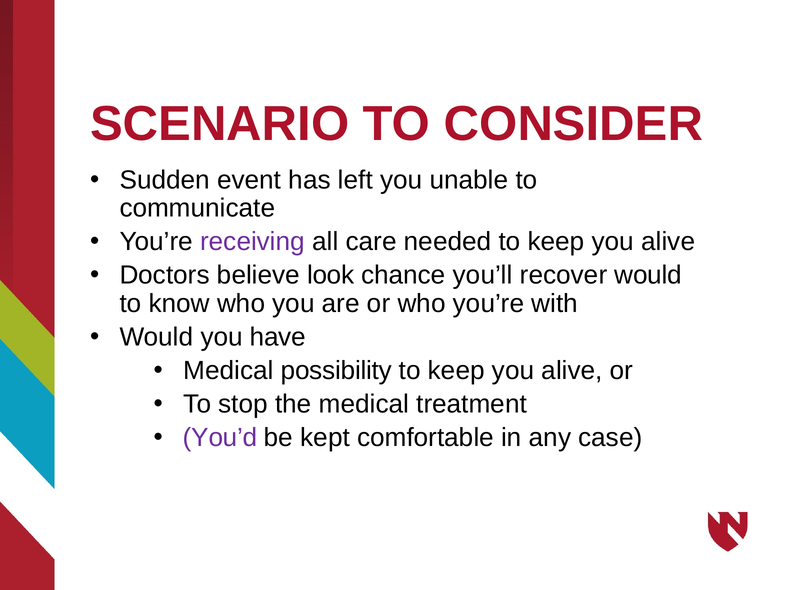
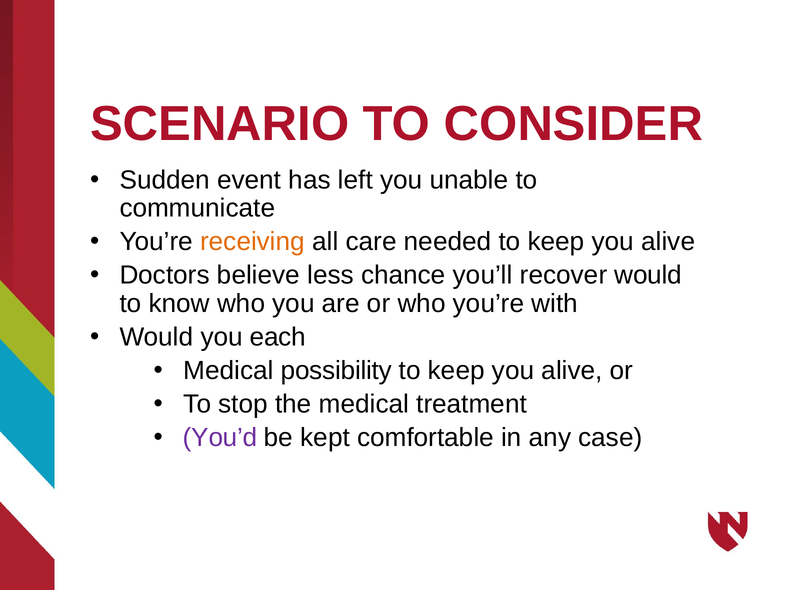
receiving colour: purple -> orange (253, 242)
look: look -> less (331, 275)
have: have -> each (278, 337)
